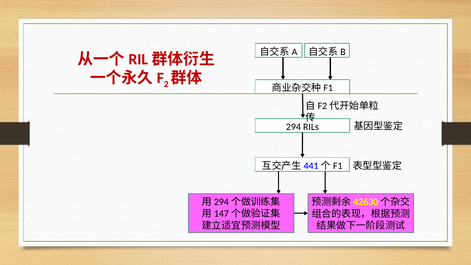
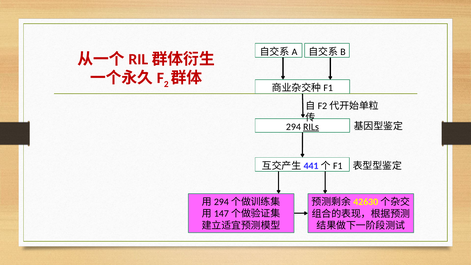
RILs underline: none -> present (311, 127)
